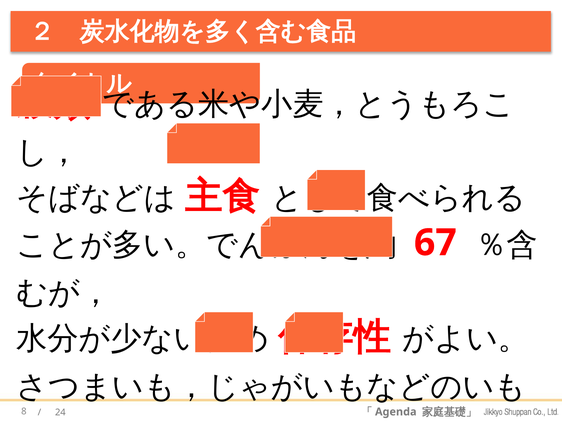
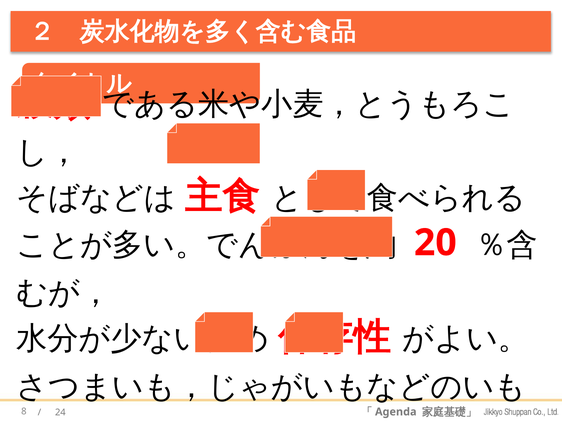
67: 67 -> 20 (435, 243)
